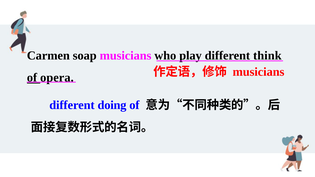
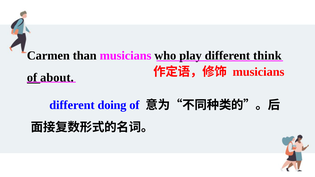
soap: soap -> than (85, 56)
opera: opera -> about (57, 78)
